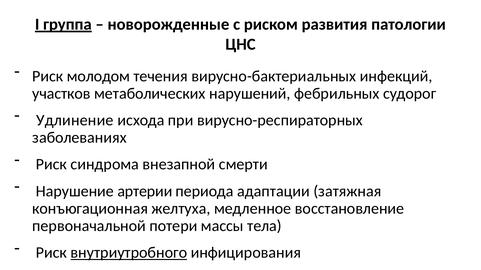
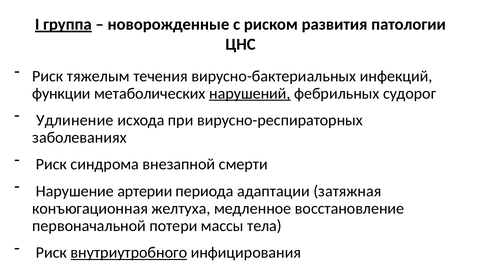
молодом: молодом -> тяжелым (98, 76)
участков: участков -> функции (61, 94)
нарушений underline: none -> present (250, 94)
